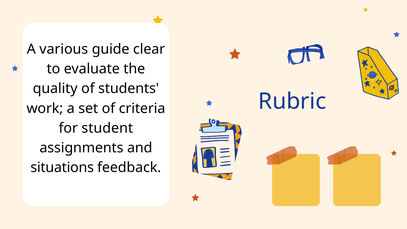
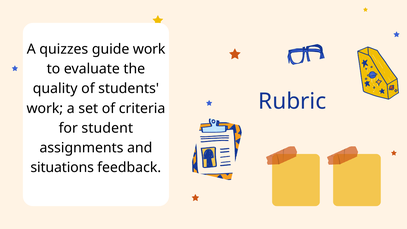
various: various -> quizzes (64, 49)
guide clear: clear -> work (149, 49)
